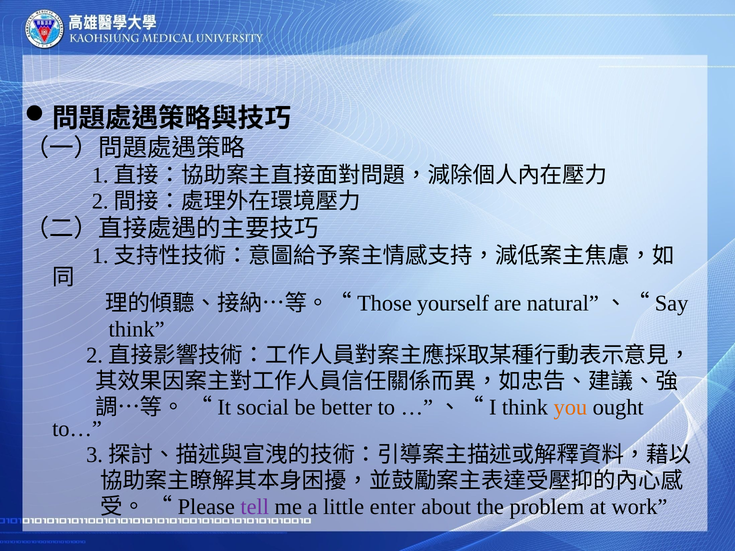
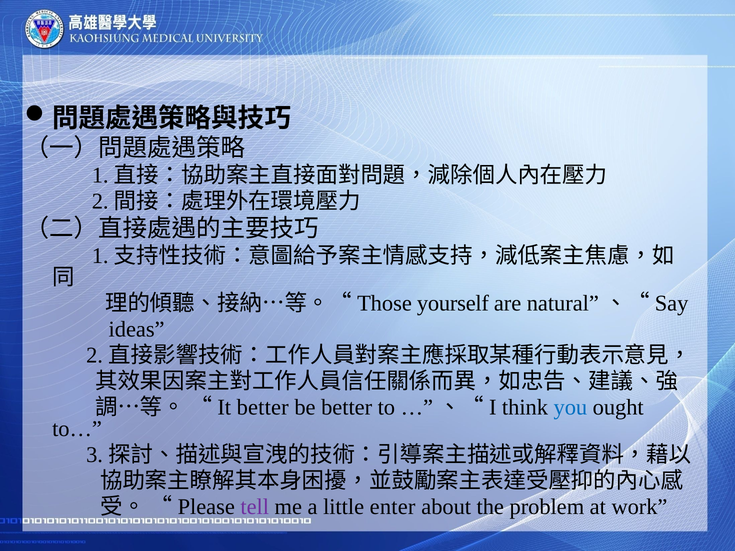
think: think -> ideas (137, 329)
It social: social -> better (263, 408)
you colour: orange -> blue (570, 408)
